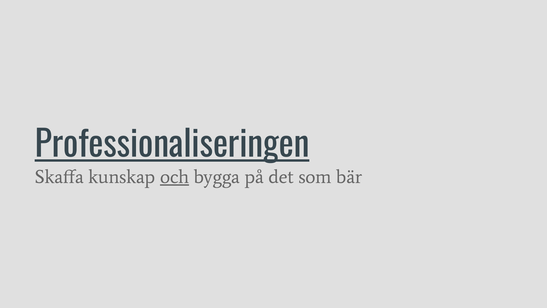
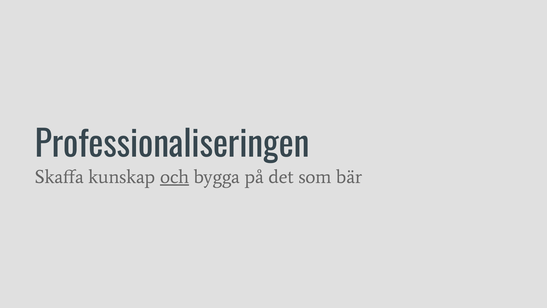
Professionaliseringen underline: present -> none (172, 145)
